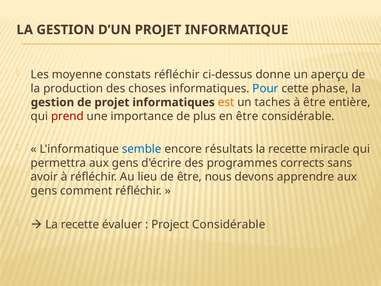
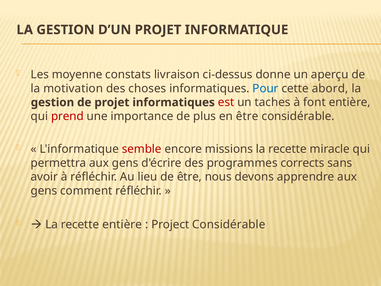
constats réfléchir: réfléchir -> livraison (177, 74)
production: production -> motivation (73, 88)
phase: phase -> abord (330, 88)
est colour: orange -> red (226, 102)
à être: être -> font (314, 102)
semble colour: blue -> red (142, 149)
résultats: résultats -> missions (229, 149)
recette évaluer: évaluer -> entière (122, 224)
